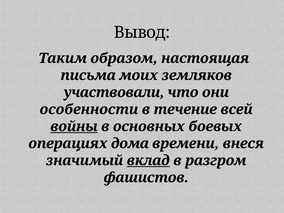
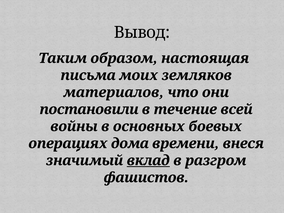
участвовали: участвовали -> материалов (114, 92)
особенности: особенности -> постановили (89, 109)
войны underline: present -> none (74, 126)
